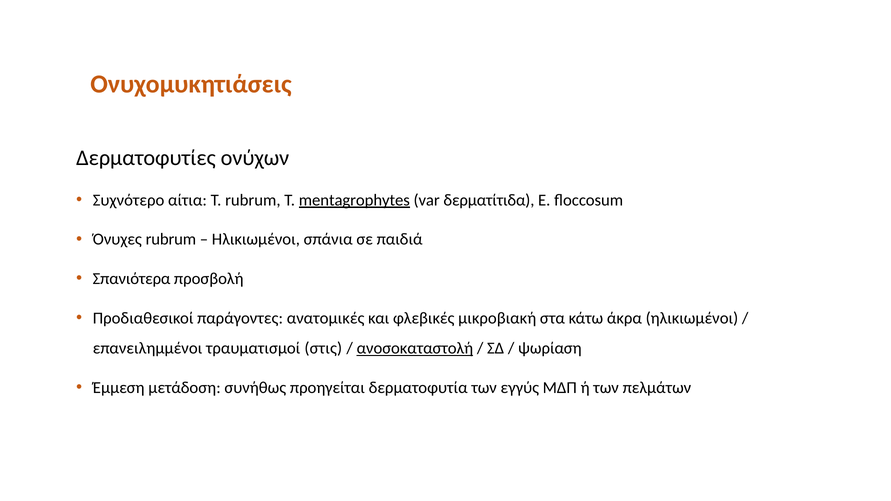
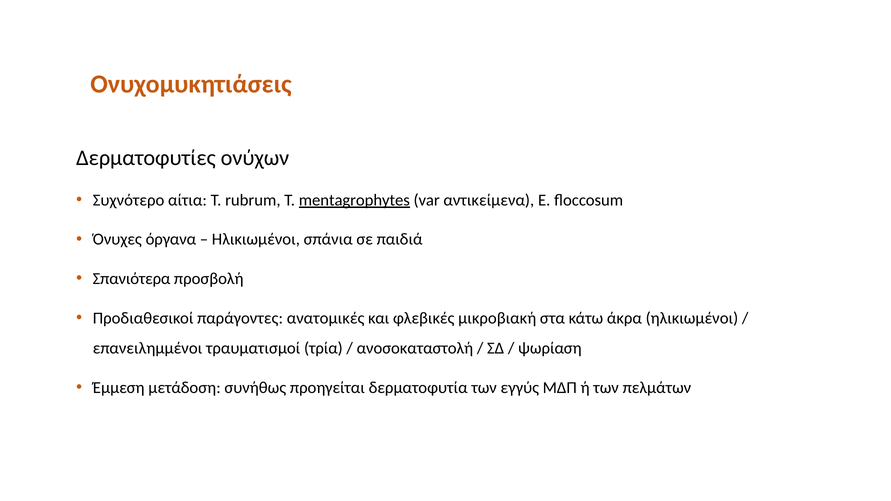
δερματίτιδα: δερματίτιδα -> αντικείμενα (489, 200)
Όνυχες rubrum: rubrum -> όργανα (171, 240)
στις: στις -> τρία (323, 348)
ανοσοκαταστολή underline: present -> none (415, 348)
